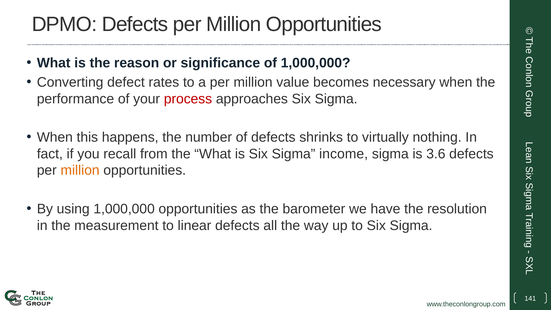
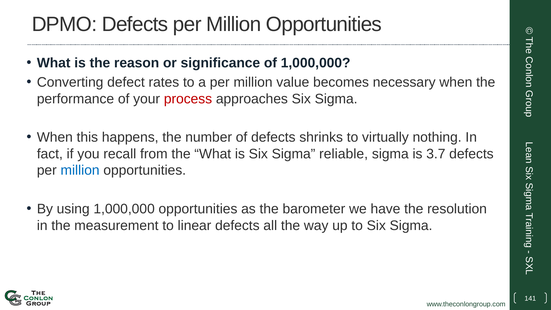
income: income -> reliable (344, 154)
3.6: 3.6 -> 3.7 (436, 154)
million colour: orange -> blue (80, 170)
